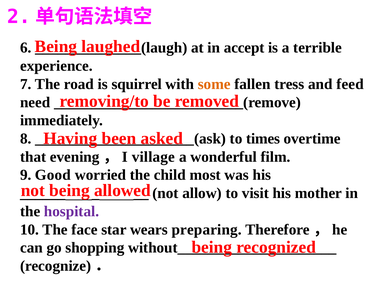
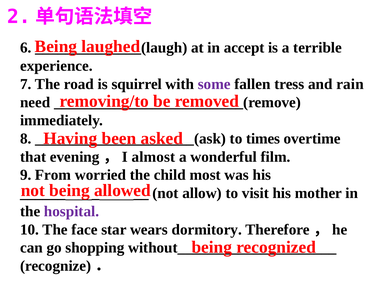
some colour: orange -> purple (214, 84)
feed: feed -> rain (350, 84)
village: village -> almost (153, 157)
Good: Good -> From (53, 175)
preparing: preparing -> dormitory (207, 230)
